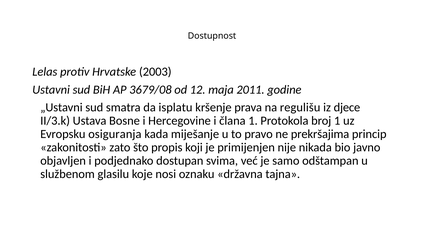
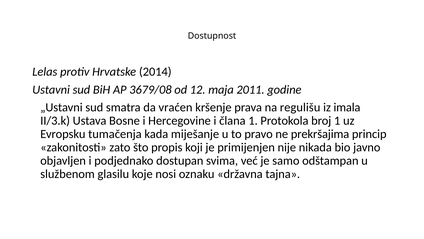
2003: 2003 -> 2014 (155, 72)
isplatu: isplatu -> vraćen (176, 107)
djece: djece -> imala (347, 107)
osiguranja: osiguranja -> tumačenja (115, 134)
